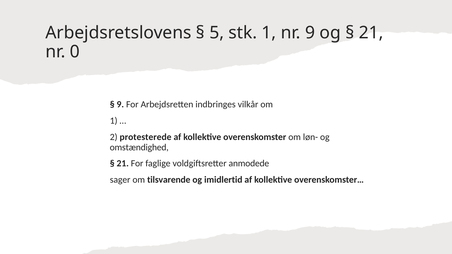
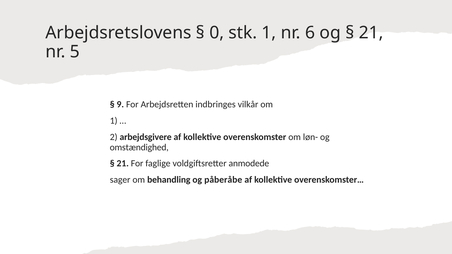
5: 5 -> 0 (217, 33)
nr 9: 9 -> 6 (310, 33)
0: 0 -> 5 (75, 52)
protesterede: protesterede -> arbejdsgivere (146, 137)
tilsvarende: tilsvarende -> behandling (169, 180)
imidlertid: imidlertid -> påberåbe (223, 180)
